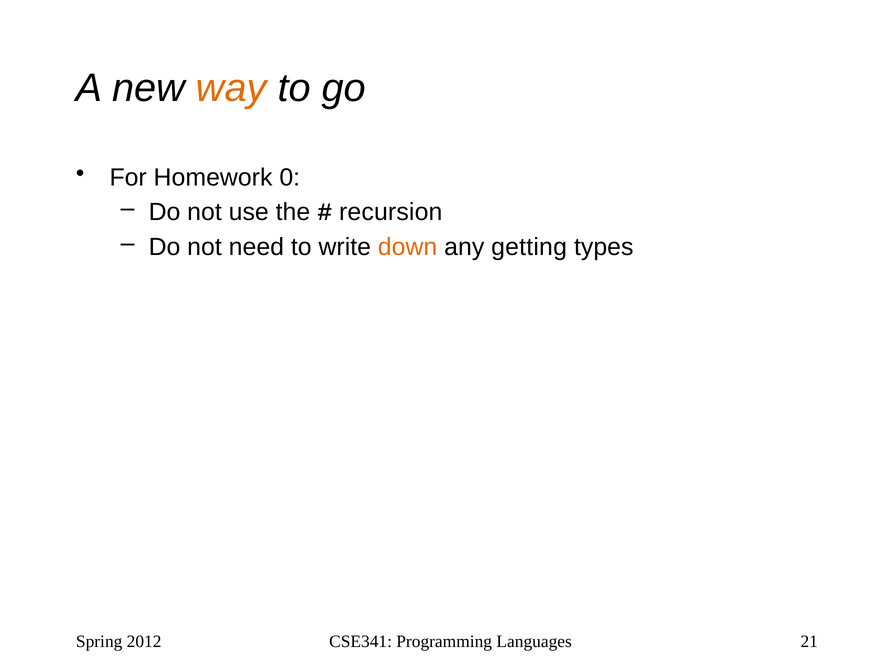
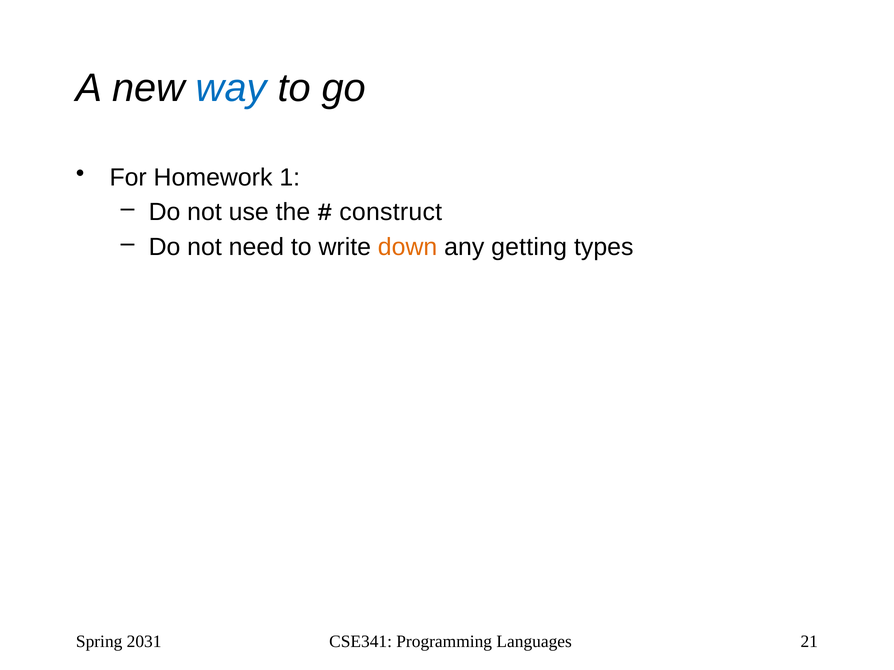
way colour: orange -> blue (231, 88)
0: 0 -> 1 (290, 178)
recursion: recursion -> construct (391, 212)
2012: 2012 -> 2031 (144, 642)
